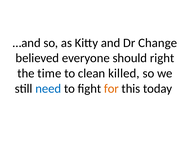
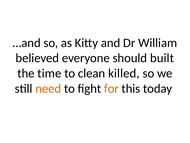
Change: Change -> William (158, 43)
right: right -> built (162, 58)
need colour: blue -> orange (48, 88)
